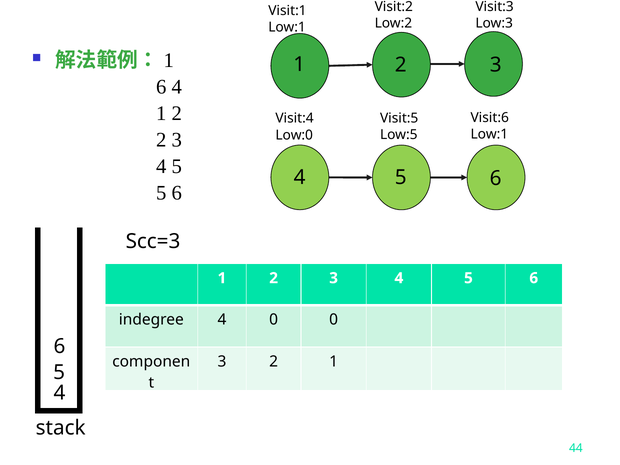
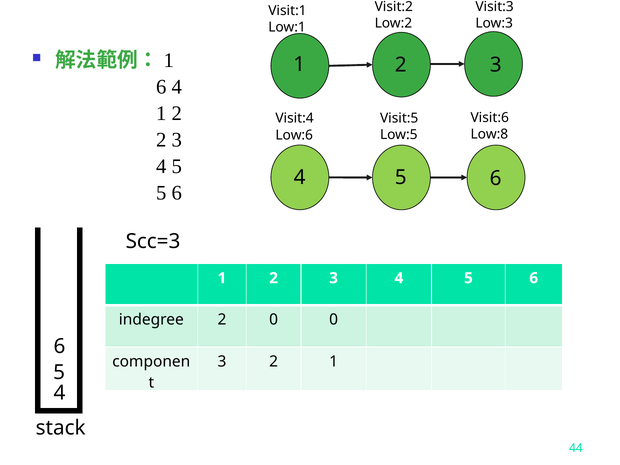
Low:1: Low:1 -> Low:8 (489, 134)
Low:0: Low:0 -> Low:6 (294, 135)
indegree 4: 4 -> 2 (222, 320)
